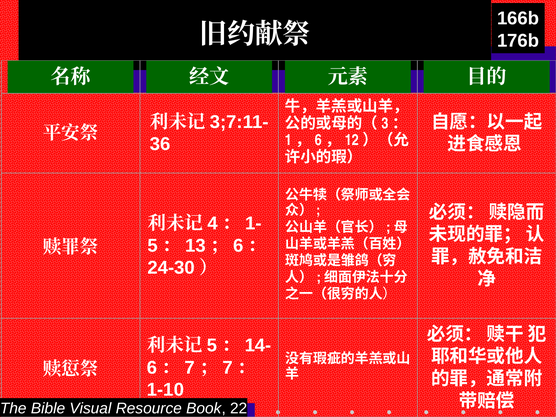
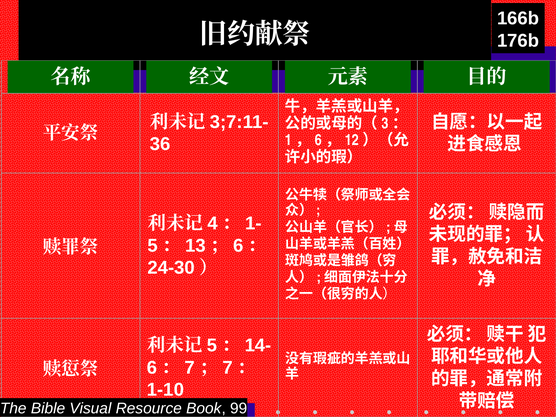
22: 22 -> 99 (239, 409)
